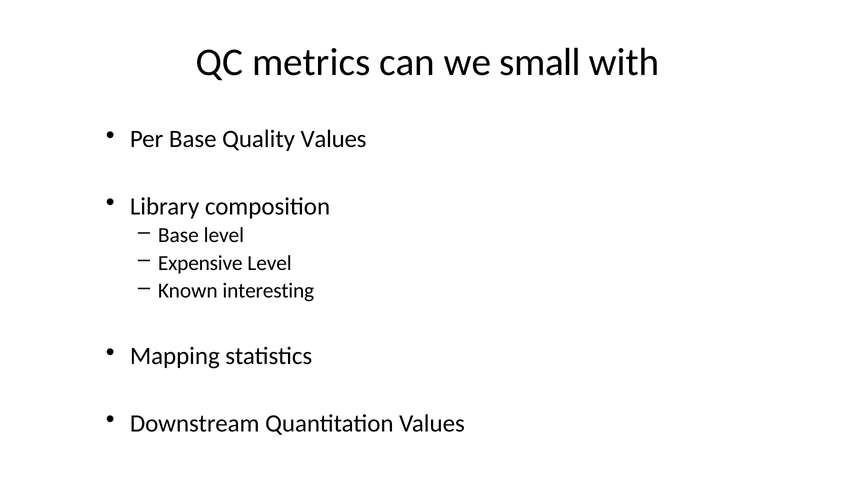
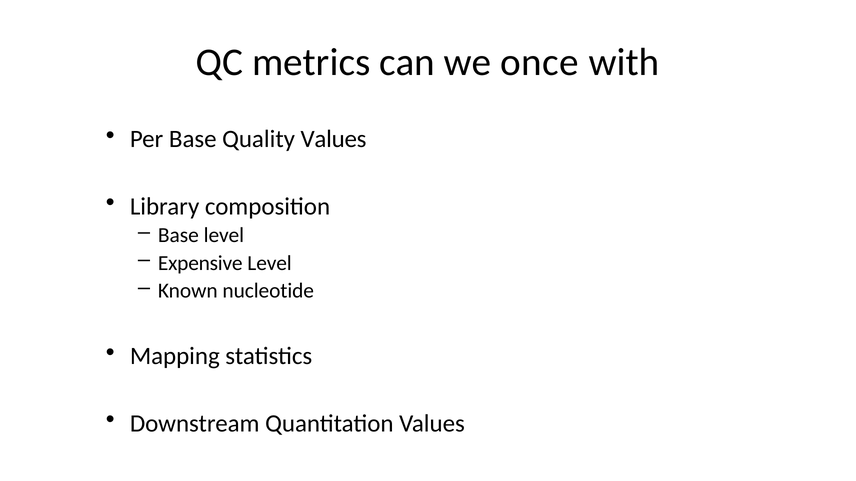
small: small -> once (540, 62)
interesting: interesting -> nucleotide (268, 291)
